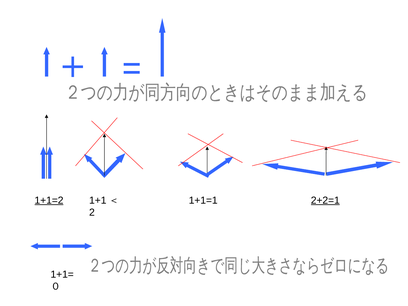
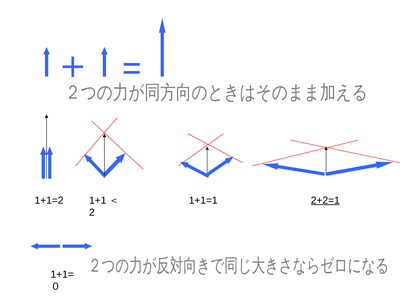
1+1=2 underline: present -> none (49, 200)
